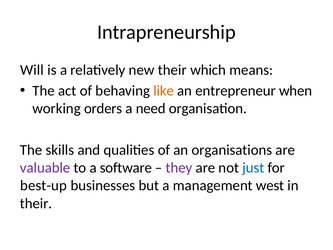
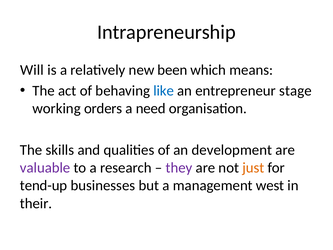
new their: their -> been (172, 70)
like colour: orange -> blue (164, 91)
when: when -> stage (295, 91)
organisations: organisations -> development (232, 150)
software: software -> research (126, 168)
just colour: blue -> orange (253, 168)
best-up: best-up -> tend-up (44, 185)
